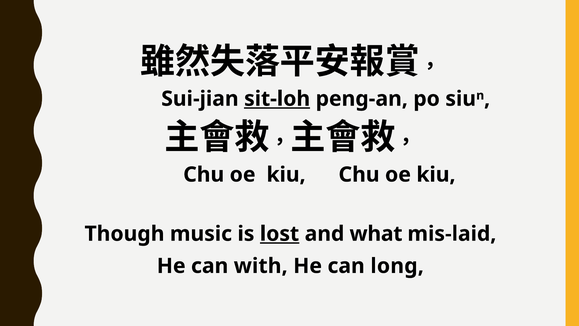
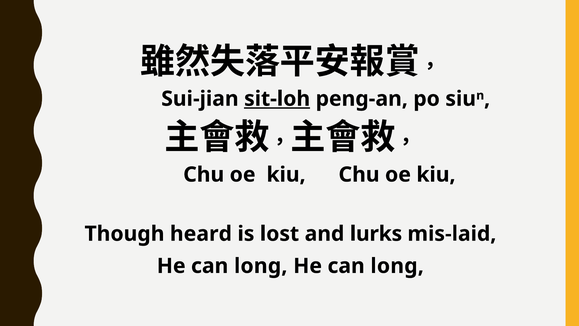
music: music -> heard (201, 234)
lost underline: present -> none (280, 234)
what: what -> lurks (376, 234)
with: with -> long (261, 266)
